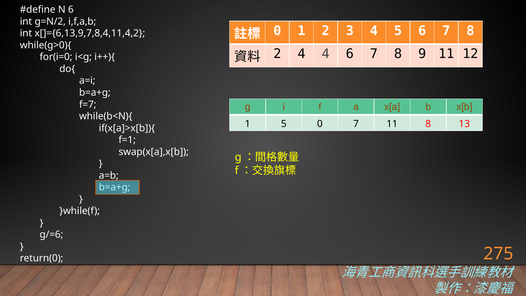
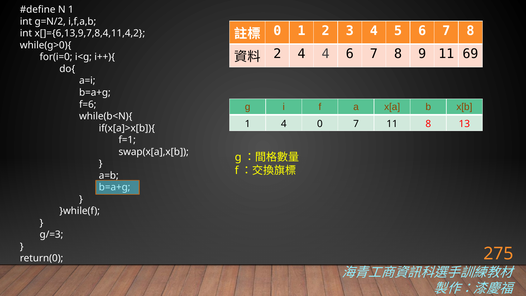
N 6: 6 -> 1 (71, 10)
12: 12 -> 69 (470, 54)
f=7: f=7 -> f=6 (88, 104)
1 5: 5 -> 4 (284, 124)
g/=6: g/=6 -> g/=3 (51, 235)
